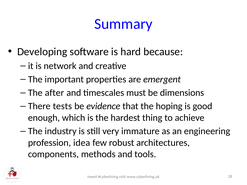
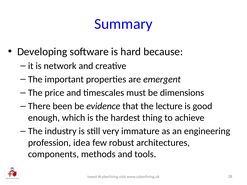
after: after -> price (54, 93)
tests: tests -> been (62, 106)
hoping: hoping -> lecture (169, 106)
